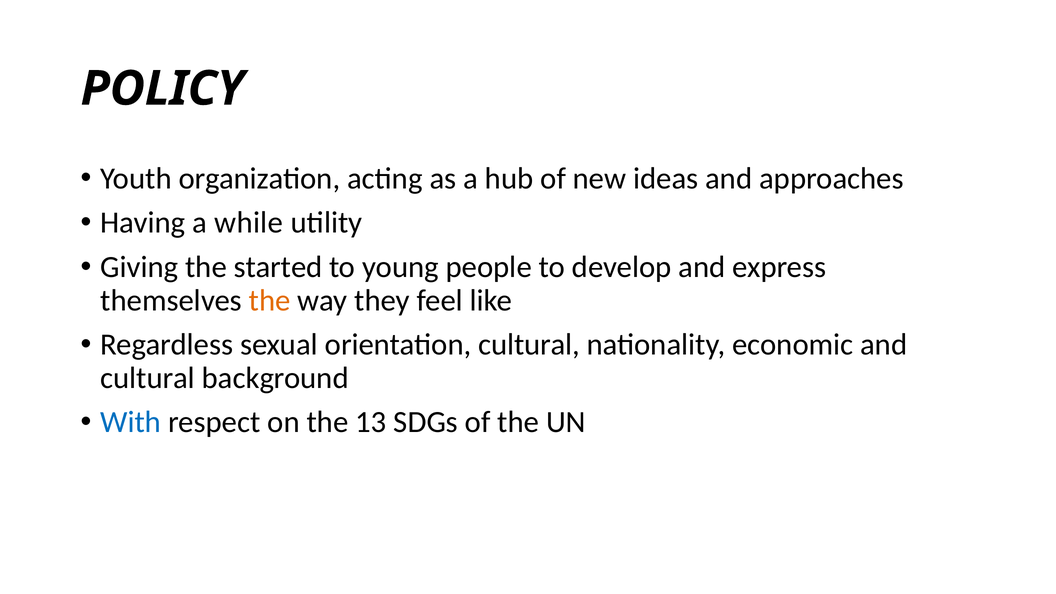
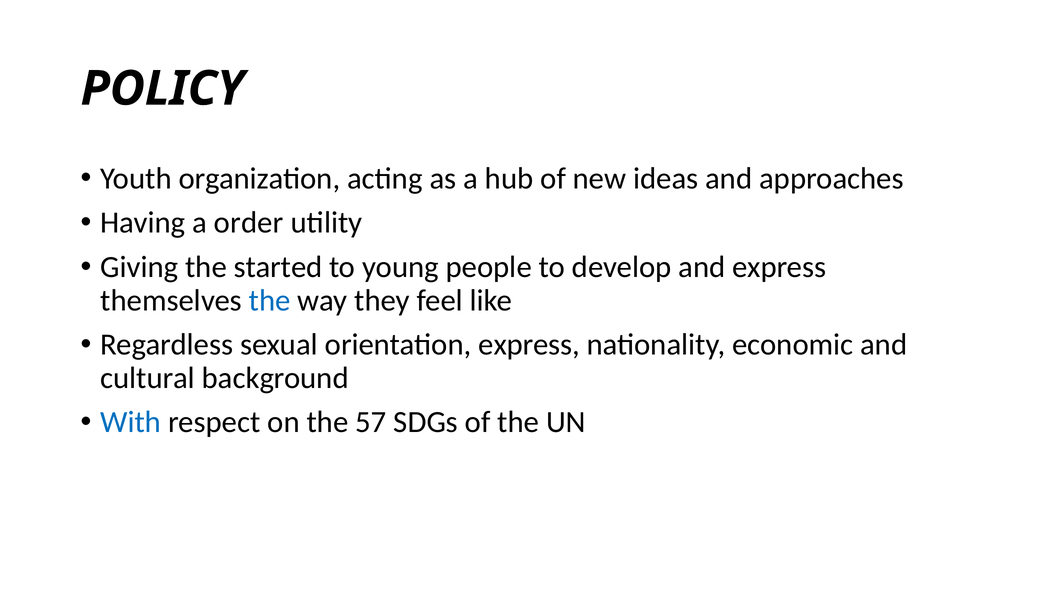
while: while -> order (249, 223)
the colour: orange -> blue (270, 300)
orientation cultural: cultural -> express (529, 345)
13: 13 -> 57 (371, 422)
